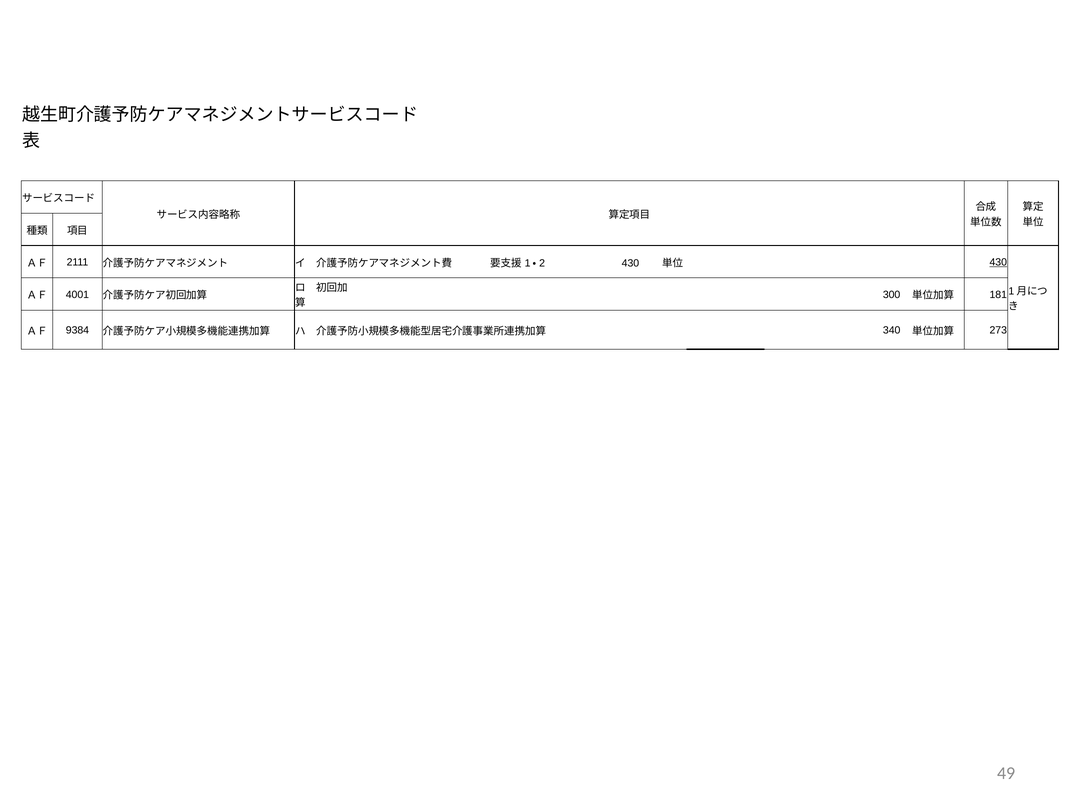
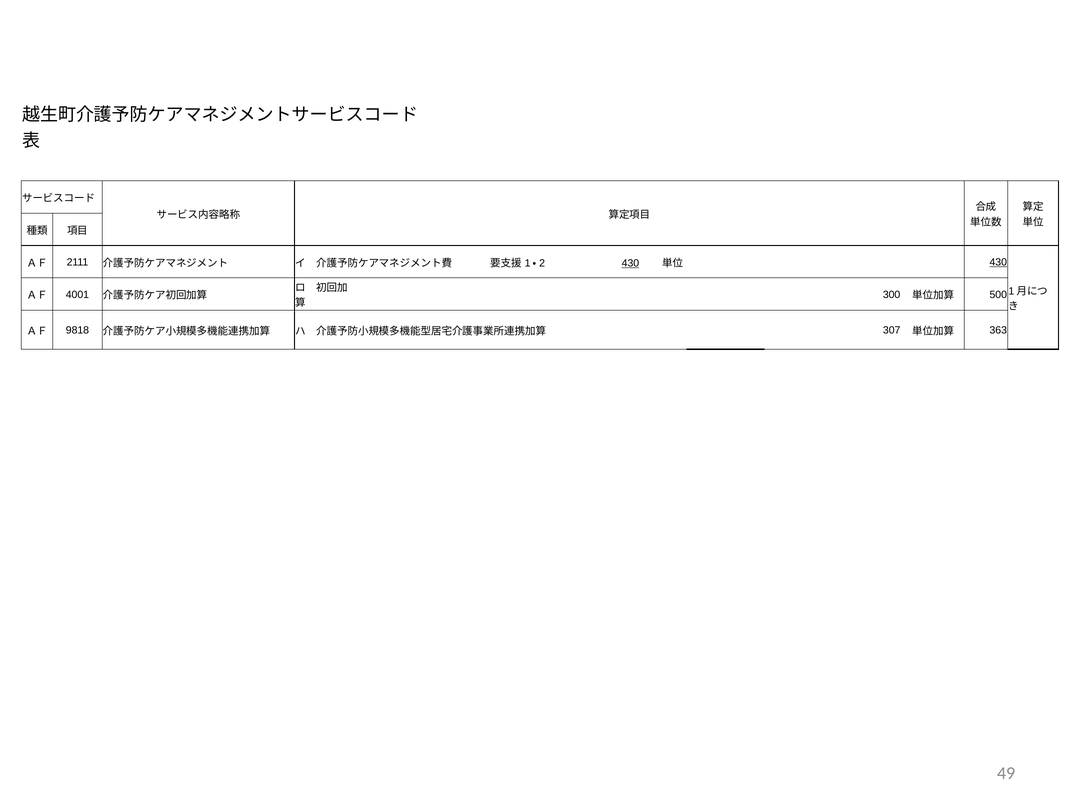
430 underline: none -> present (630, 263)
181: 181 -> 500 (998, 295)
9384: 9384 -> 9818 (77, 330)
340: 340 -> 307 (892, 330)
273: 273 -> 363 (998, 330)
